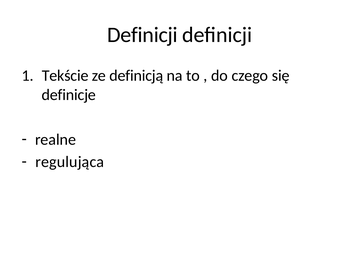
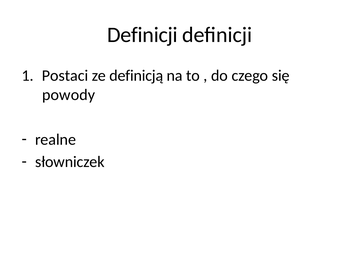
Tekście: Tekście -> Postaci (65, 76)
definicje: definicje -> powody (69, 95)
regulująca: regulująca -> słowniczek (70, 162)
